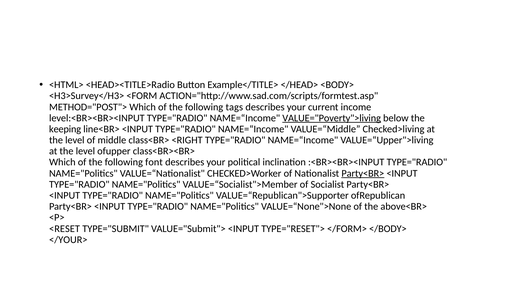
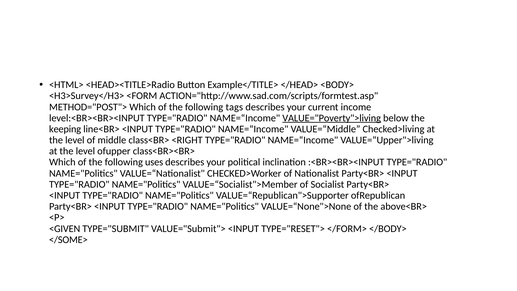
font: font -> uses (154, 162)
Party<BR> underline: present -> none (363, 173)
<RESET: <RESET -> <GIVEN (65, 228)
</YOUR>: </YOUR> -> </SOME> (68, 240)
